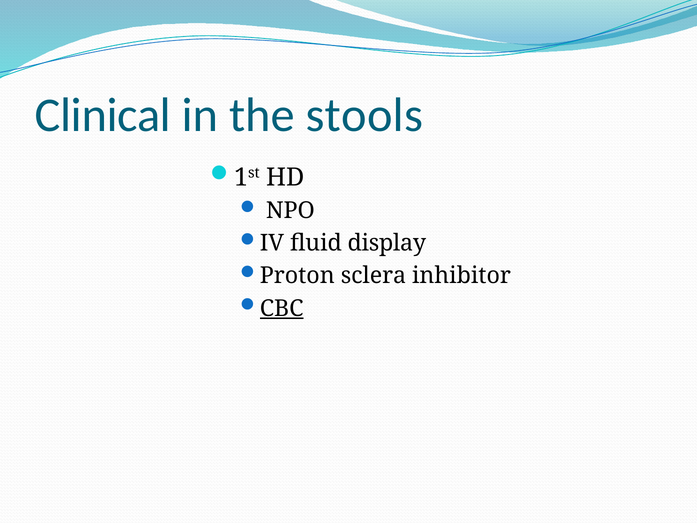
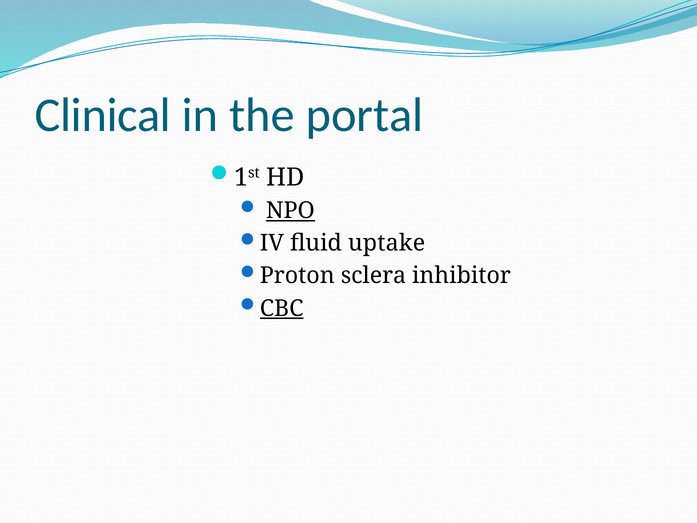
stools: stools -> portal (365, 115)
NPO underline: none -> present (290, 211)
display: display -> uptake (387, 243)
